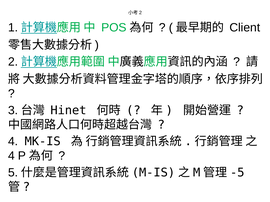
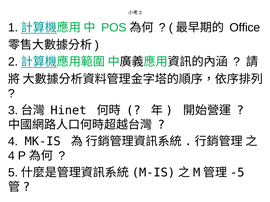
Client: Client -> Office (245, 28)
